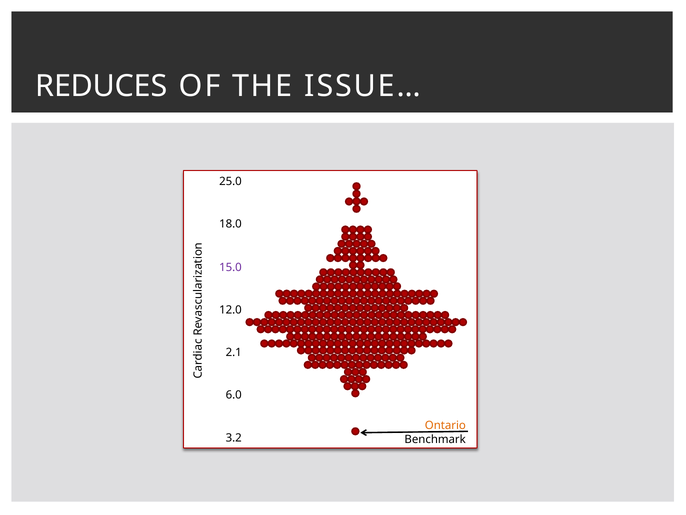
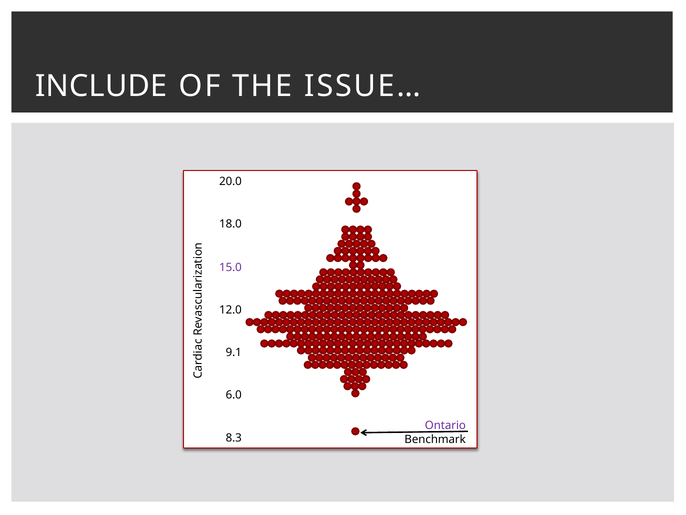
REDUCES: REDUCES -> INCLUDE (101, 86)
25.0: 25.0 -> 20.0 (230, 181)
2.1: 2.1 -> 9.1 (234, 352)
Ontario colour: orange -> purple (445, 425)
3.2: 3.2 -> 8.3 (234, 438)
